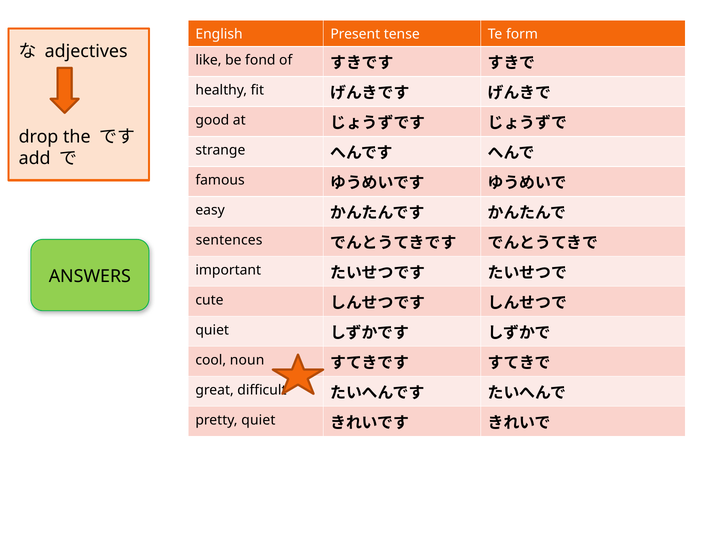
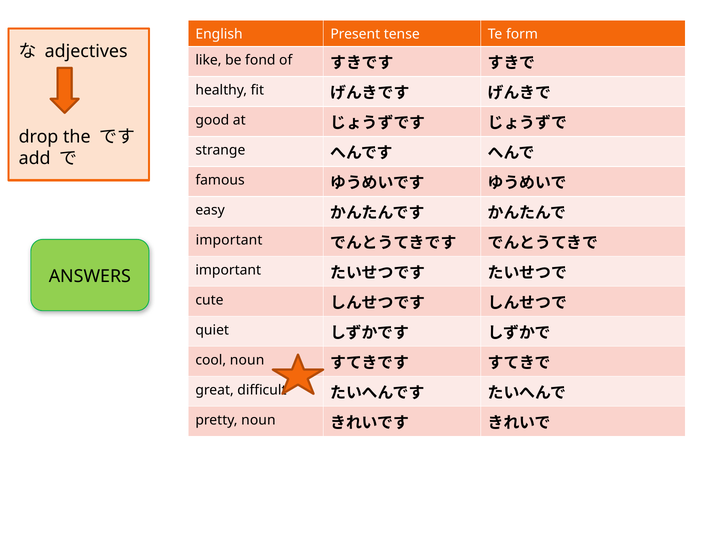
sentences: sentences -> important (229, 240)
pretty quiet: quiet -> noun (258, 421)
